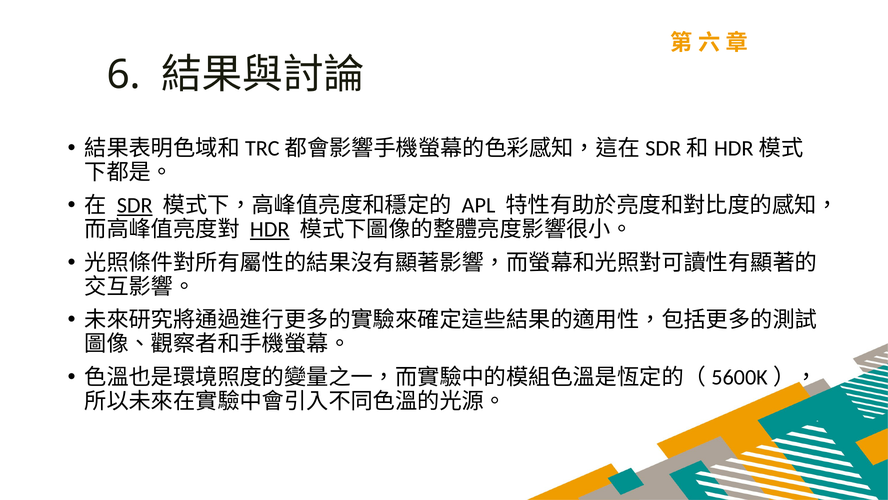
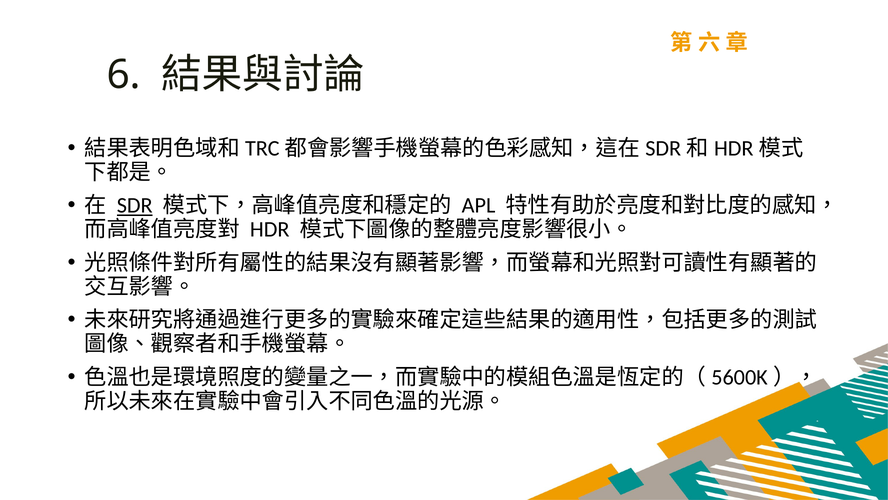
HDR underline: present -> none (270, 229)
